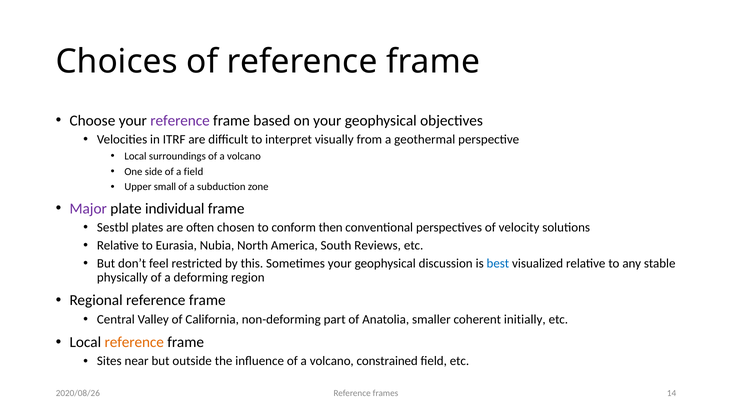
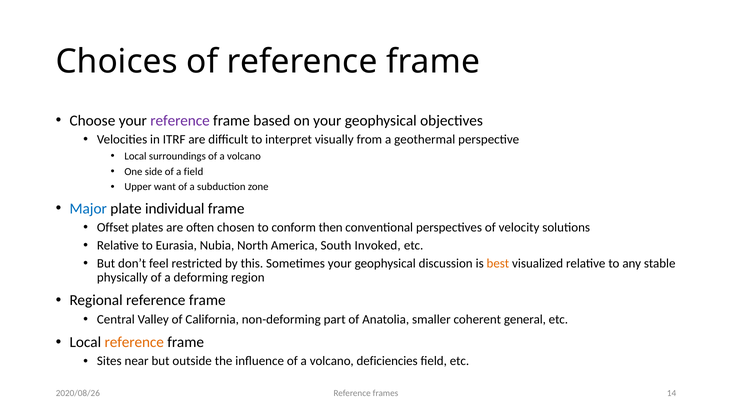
small: small -> want (165, 187)
Major colour: purple -> blue (88, 208)
Sestbl: Sestbl -> Offset (113, 227)
Reviews: Reviews -> Invoked (378, 245)
best colour: blue -> orange (498, 263)
initially: initially -> general (525, 319)
constrained: constrained -> deficiencies (387, 361)
